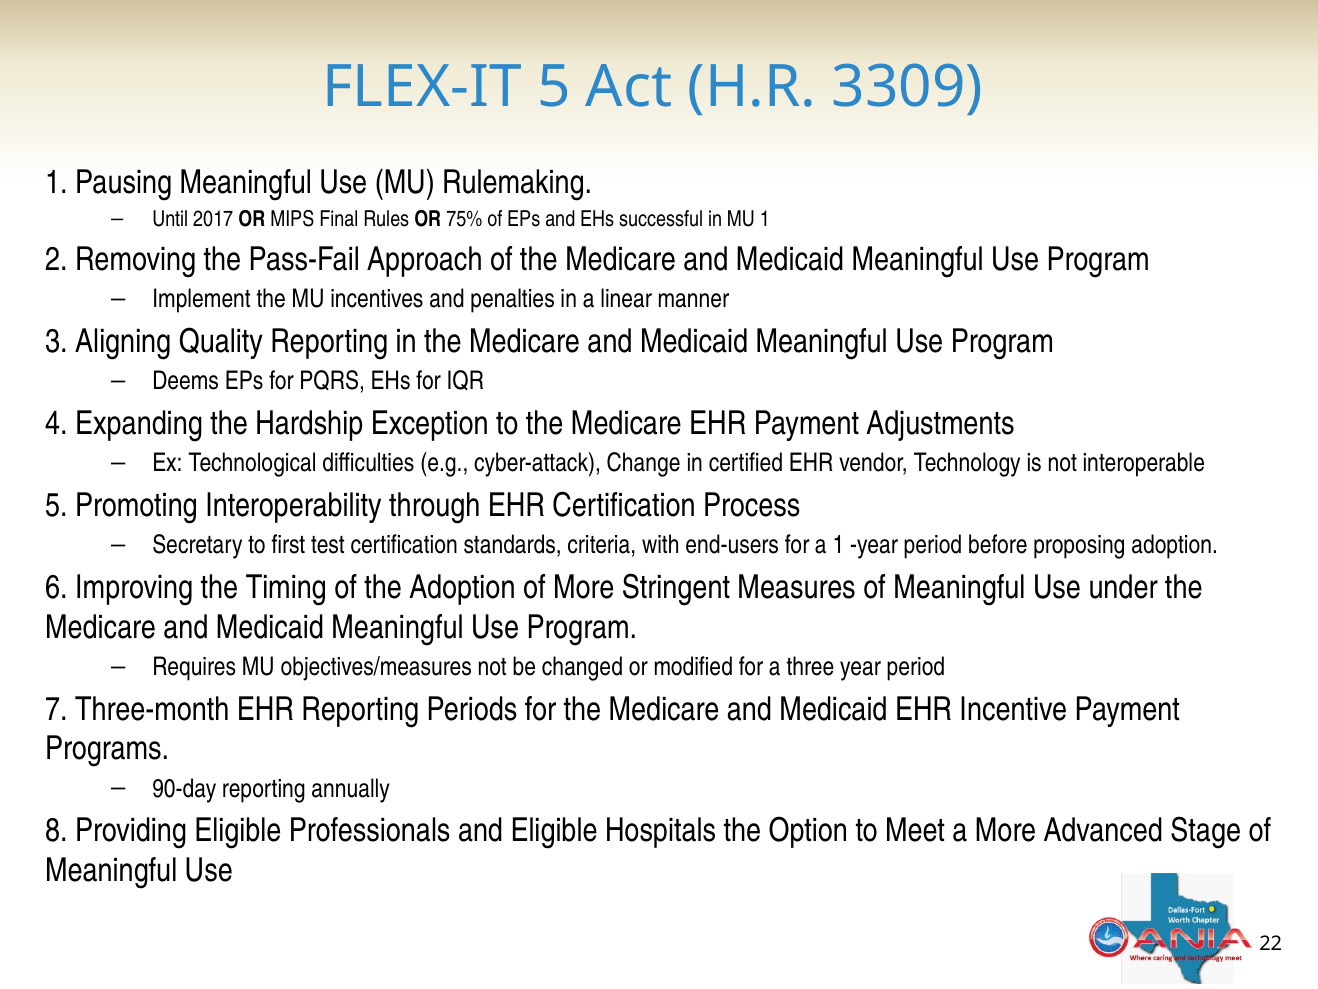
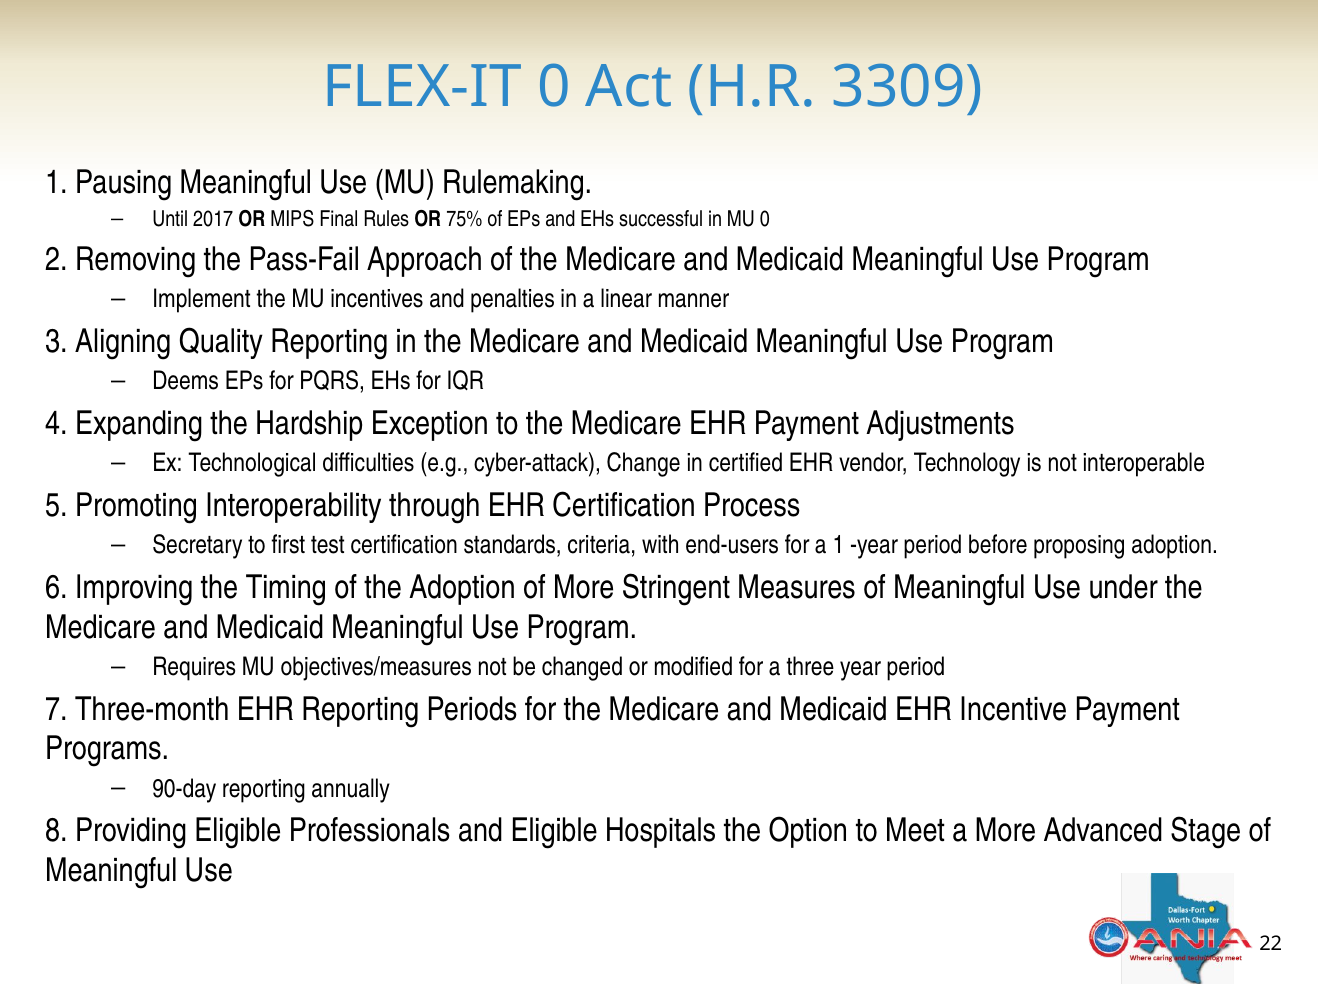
FLEX-IT 5: 5 -> 0 (554, 88)
MU 1: 1 -> 0 (765, 219)
